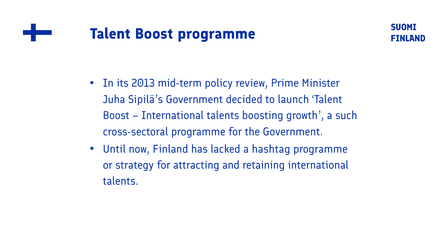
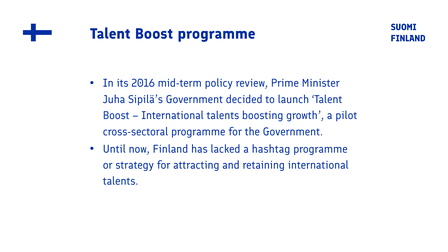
2013: 2013 -> 2016 (143, 83)
such: such -> pilot (346, 116)
